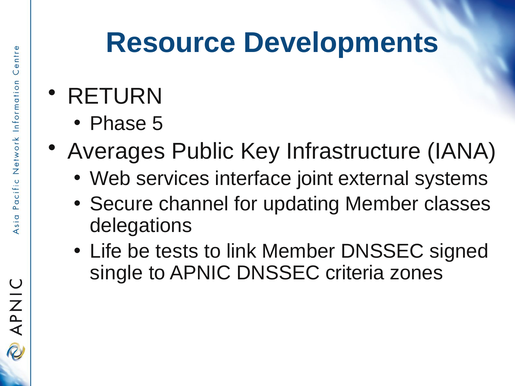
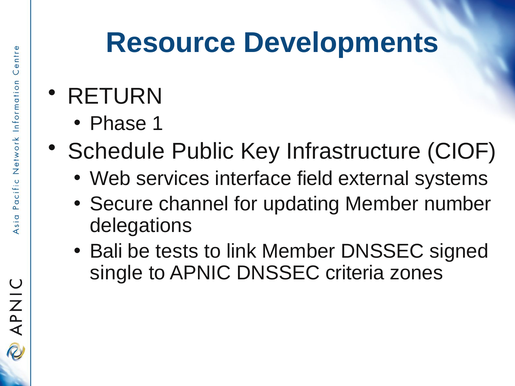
5: 5 -> 1 (158, 124)
Averages: Averages -> Schedule (116, 151)
IANA: IANA -> CIOF (462, 151)
joint: joint -> field (315, 179)
classes: classes -> number (458, 204)
Life: Life -> Bali (106, 251)
